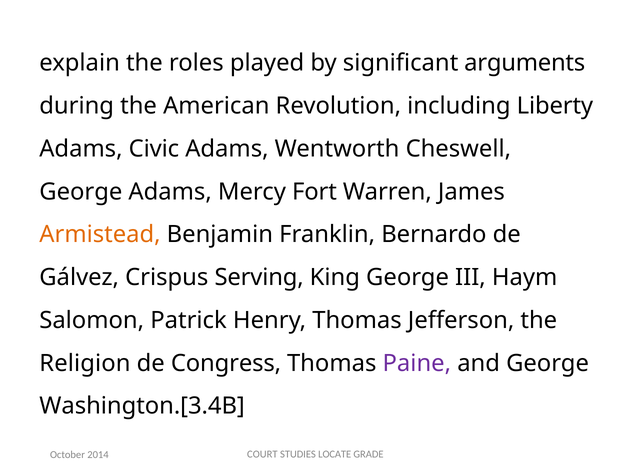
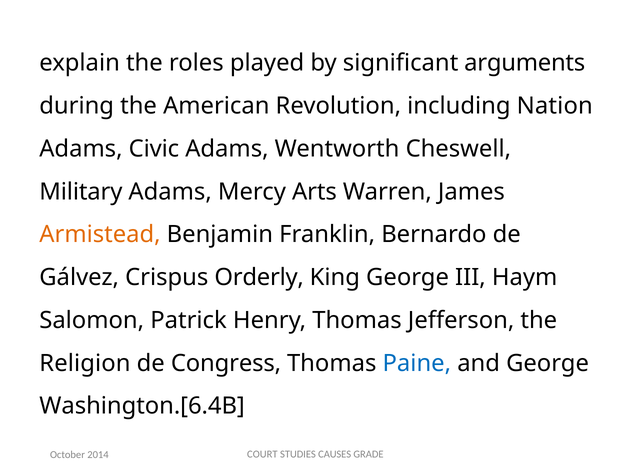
Liberty: Liberty -> Nation (555, 106)
George: George -> Military (81, 192)
Fort: Fort -> Arts (314, 192)
Serving: Serving -> Orderly (259, 278)
Paine colour: purple -> blue (417, 363)
Washington.[3.4B: Washington.[3.4B -> Washington.[6.4B (142, 406)
LOCATE: LOCATE -> CAUSES (335, 455)
